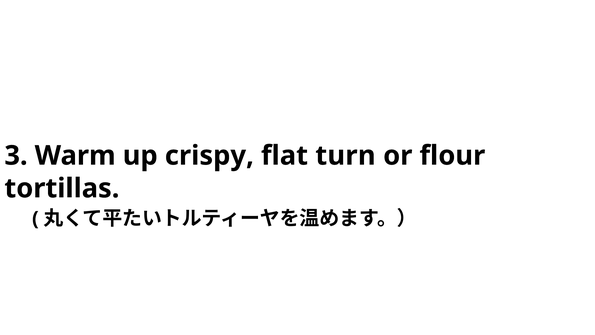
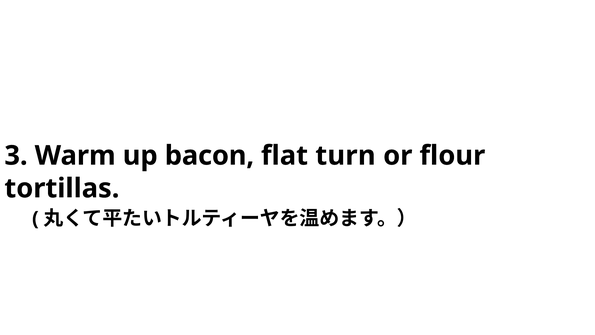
crispy: crispy -> bacon (209, 155)
